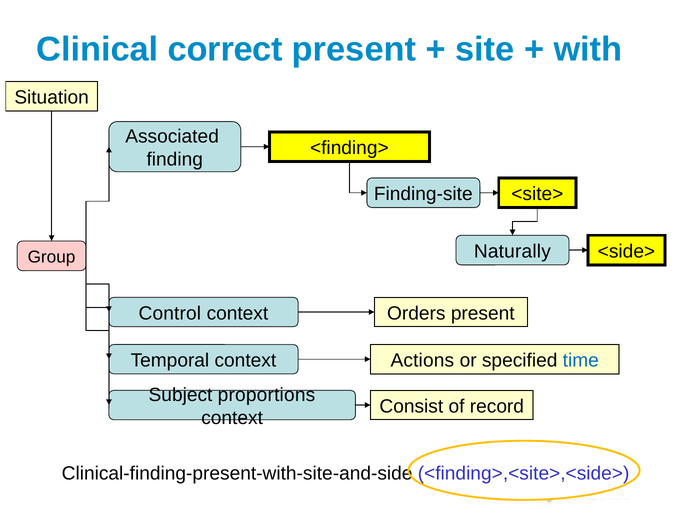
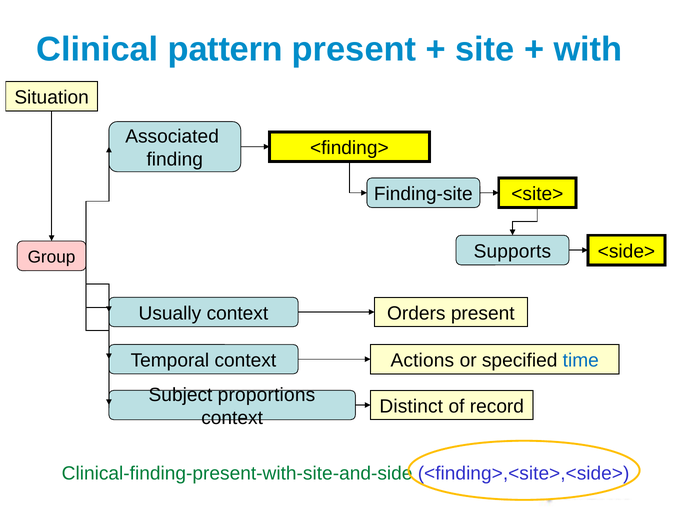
correct: correct -> pattern (225, 50)
Naturally: Naturally -> Supports (512, 251)
Control: Control -> Usually (170, 313)
Consist: Consist -> Distinct (411, 406)
Clinical-finding-present-with-site-and-side colour: black -> green (237, 473)
